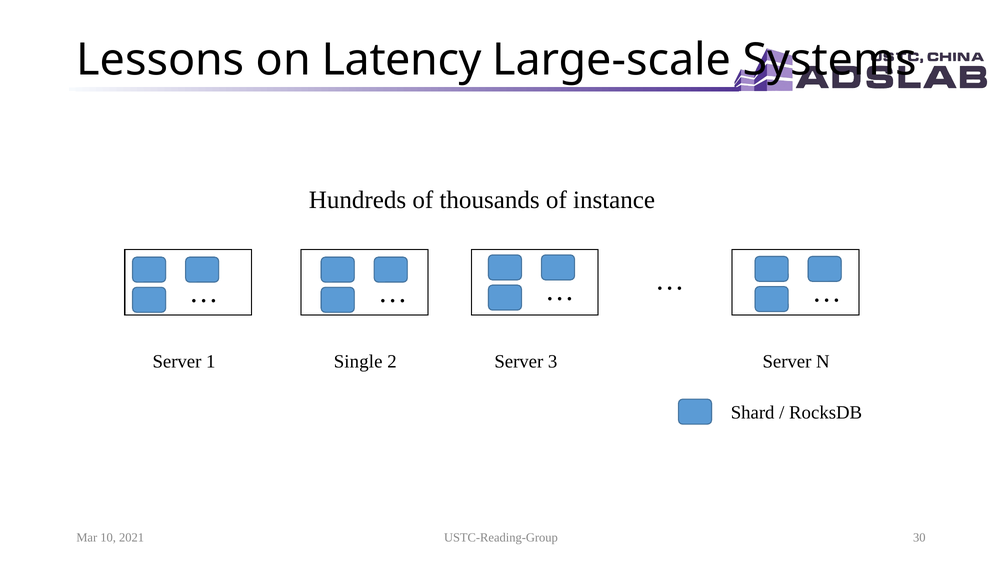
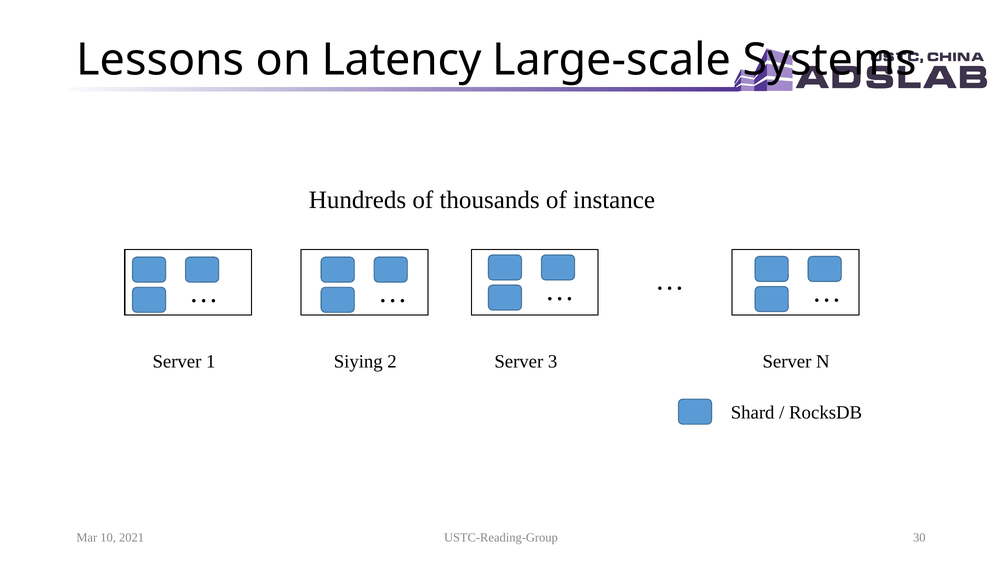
Single: Single -> Siying (358, 362)
